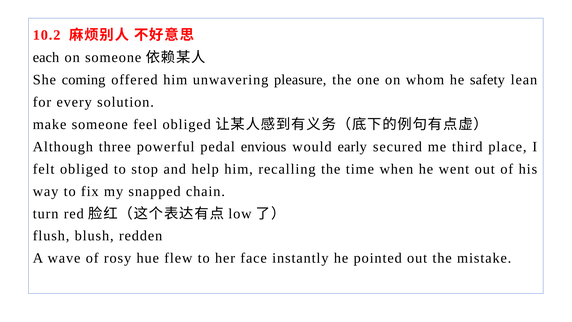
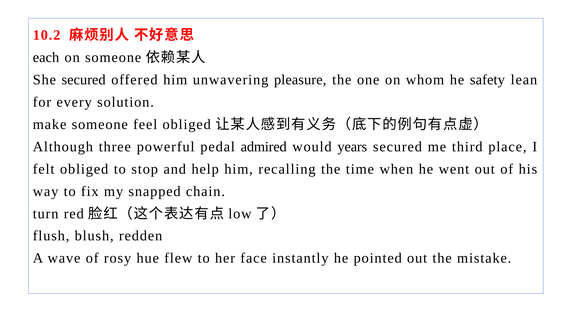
She coming: coming -> secured (84, 80)
envious: envious -> admired (264, 147)
early: early -> years (352, 147)
